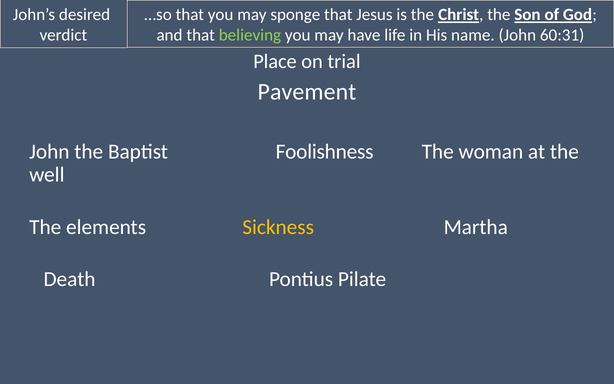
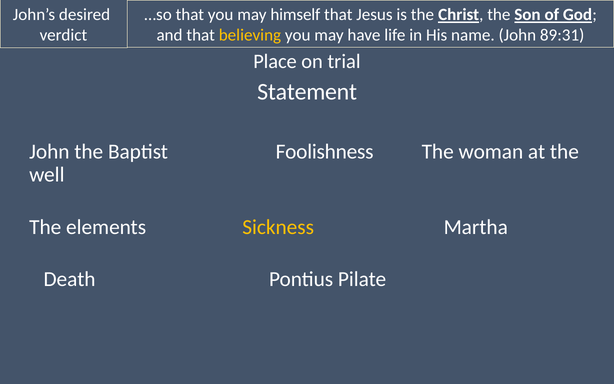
sponge: sponge -> himself (295, 15)
believing colour: light green -> yellow (250, 35)
60:31: 60:31 -> 89:31 (562, 35)
Pavement: Pavement -> Statement (307, 92)
